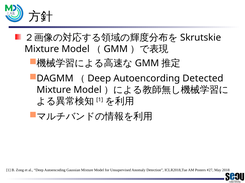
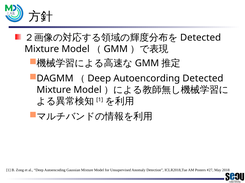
Skrutskie: Skrutskie -> Detected (201, 38)
